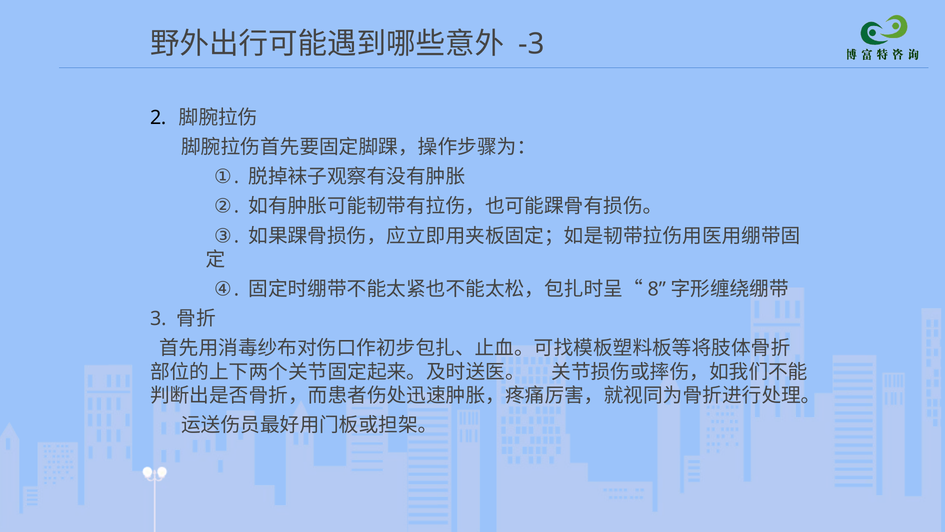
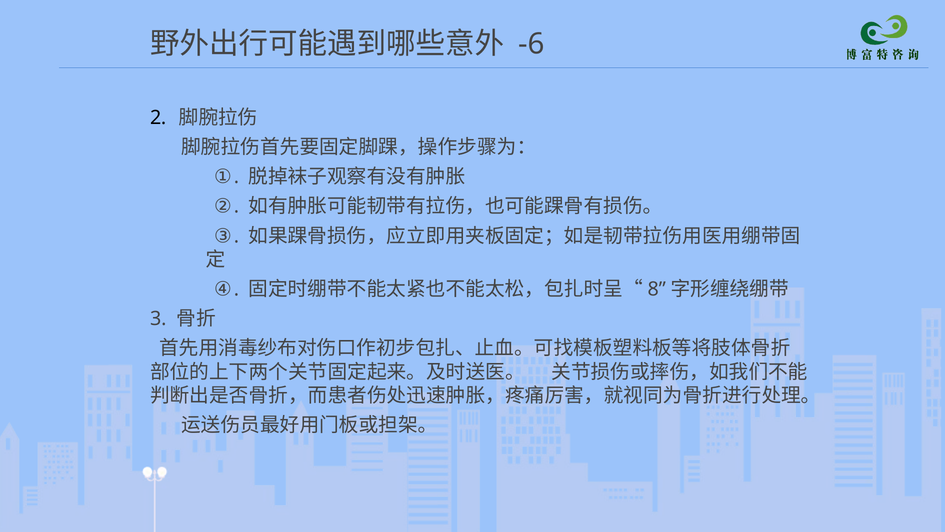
-3: -3 -> -6 (531, 44)
